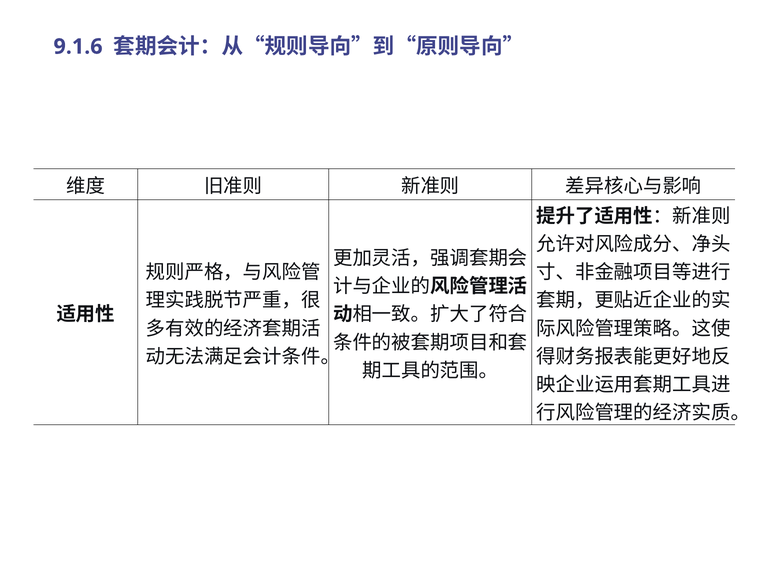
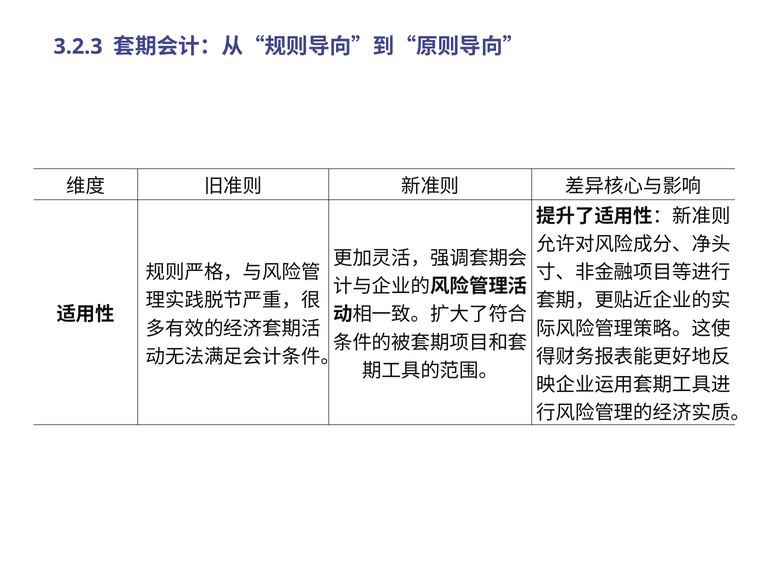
9.1.6: 9.1.6 -> 3.2.3 (78, 47)
